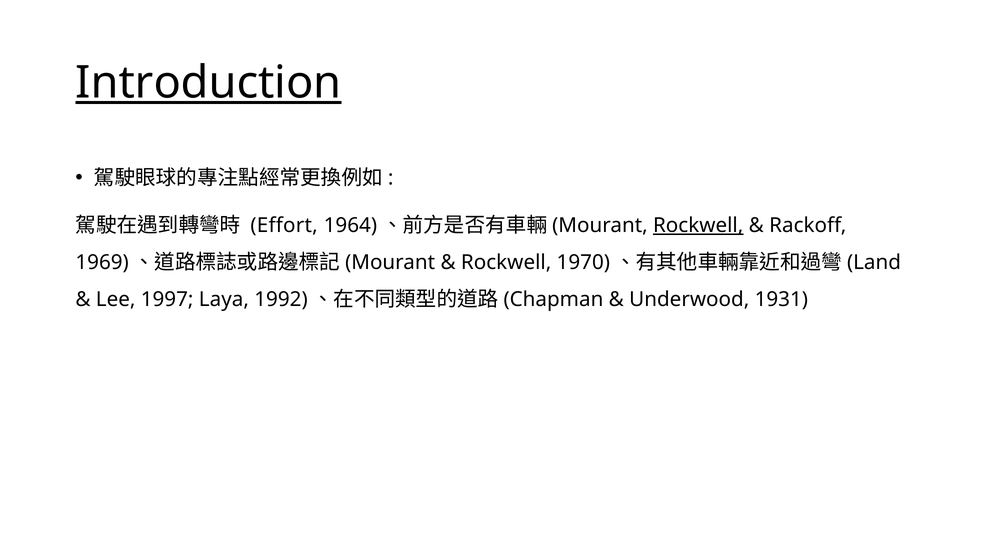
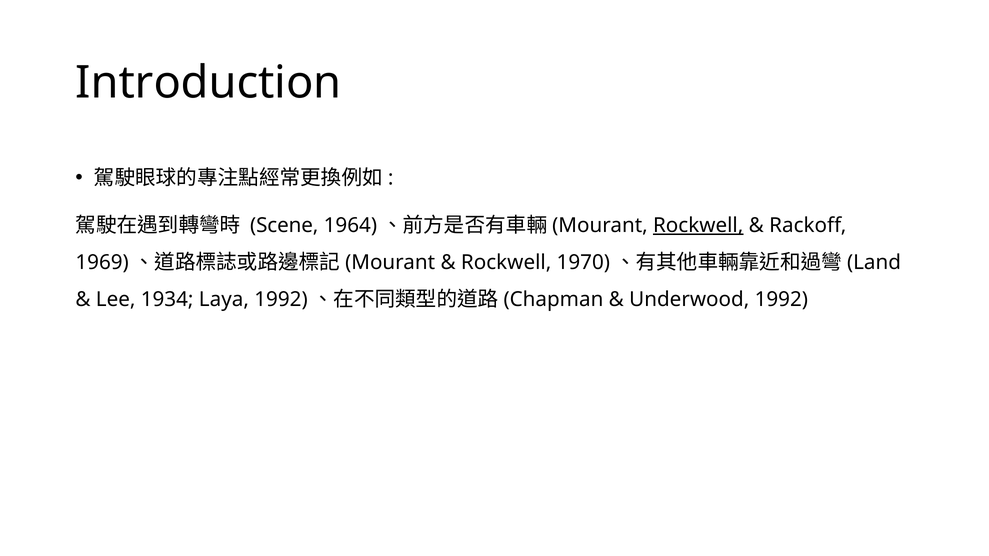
Introduction underline: present -> none (208, 83)
Effort: Effort -> Scene (284, 225)
1997: 1997 -> 1934 (167, 300)
Underwood 1931: 1931 -> 1992 (781, 300)
